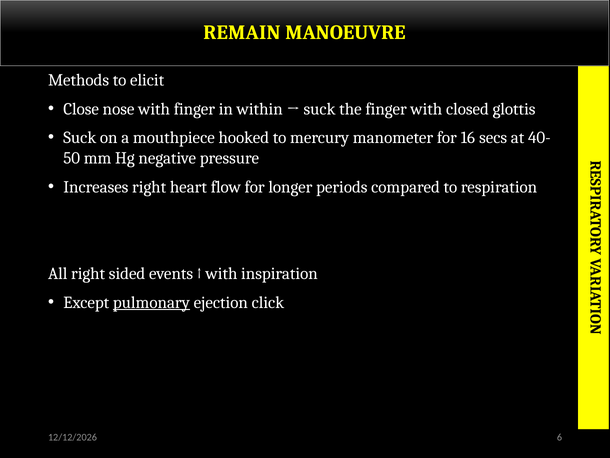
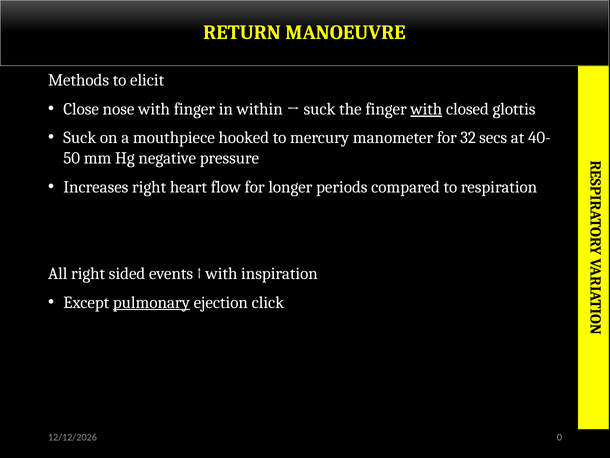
REMAIN: REMAIN -> RETURN (242, 33)
with underline: none -> present (426, 109)
16: 16 -> 32 (468, 138)
6: 6 -> 0 (559, 437)
